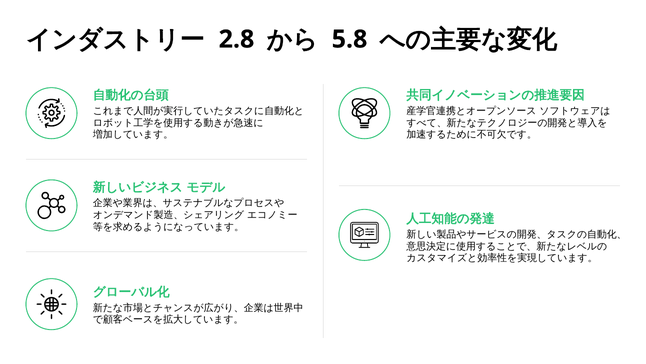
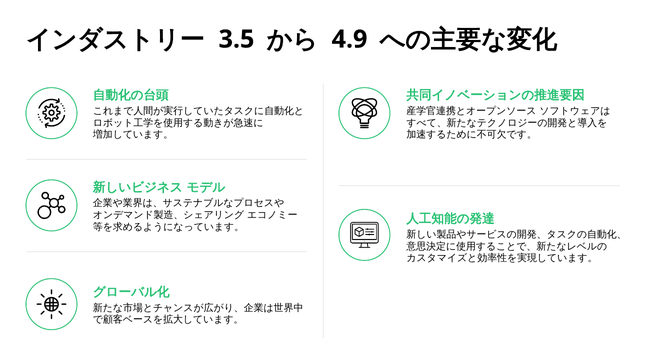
2.8: 2.8 -> 3.5 (236, 39)
5.8: 5.8 -> 4.9 (350, 39)
